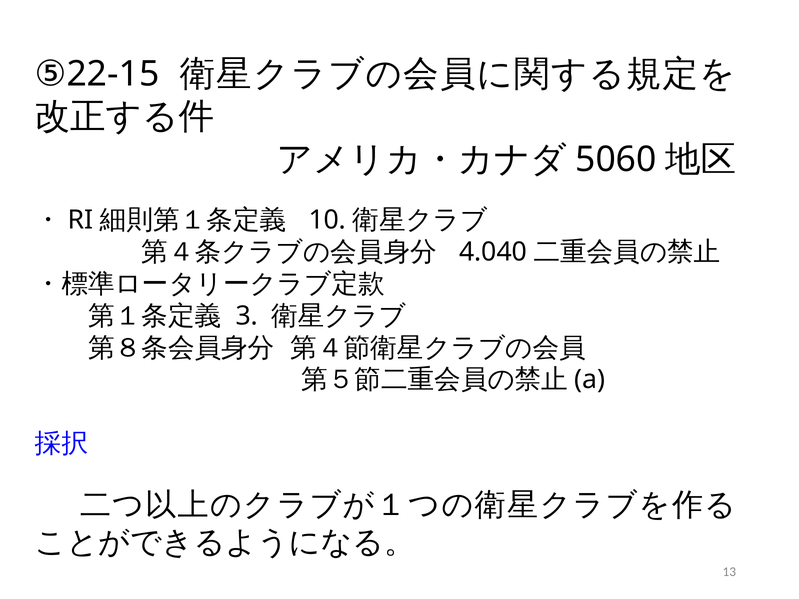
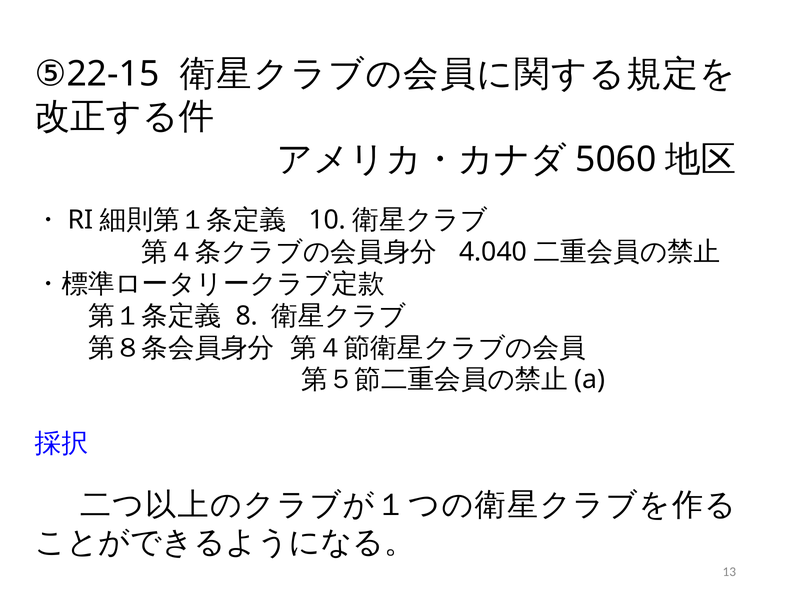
3: 3 -> 8 (247, 316)
